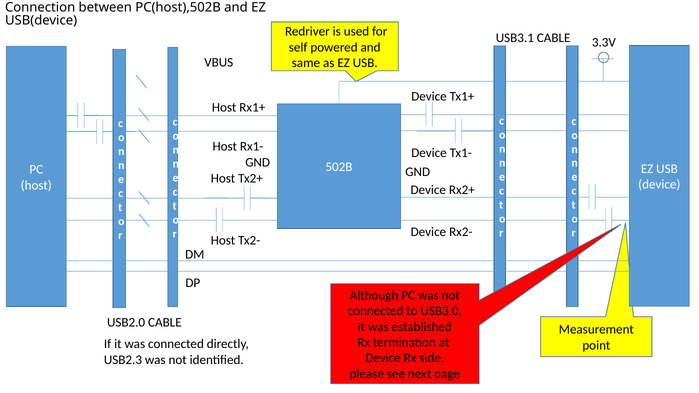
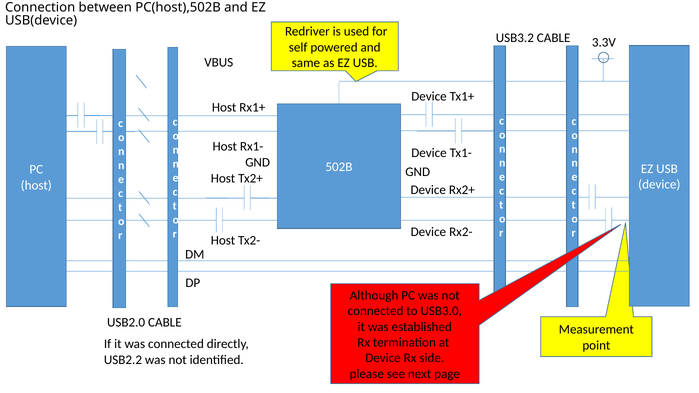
USB3.1: USB3.1 -> USB3.2 (515, 38)
USB2.3: USB2.3 -> USB2.2 (123, 360)
